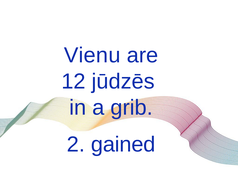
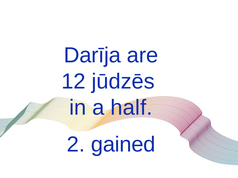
Vienu: Vienu -> Darīja (92, 55)
grib: grib -> half (131, 108)
